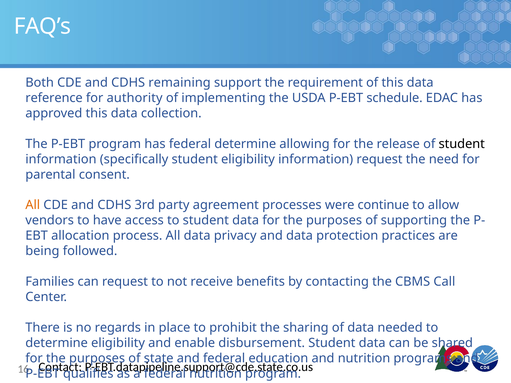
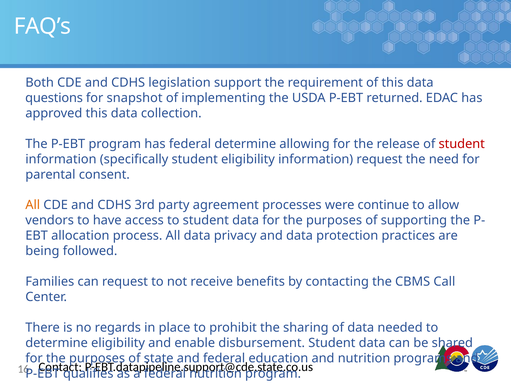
remaining: remaining -> legislation (180, 83)
reference: reference -> questions (54, 98)
authority: authority -> snapshot (135, 98)
schedule: schedule -> returned (395, 98)
student colour: black -> red (462, 144)
